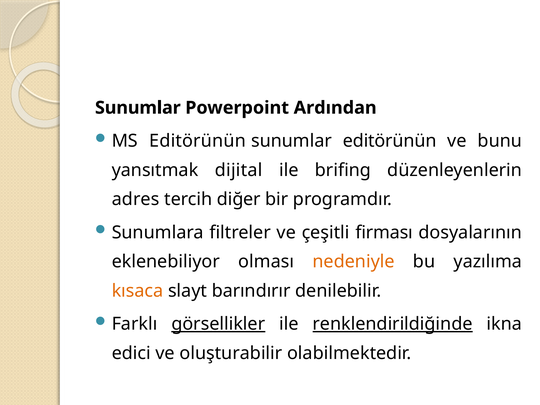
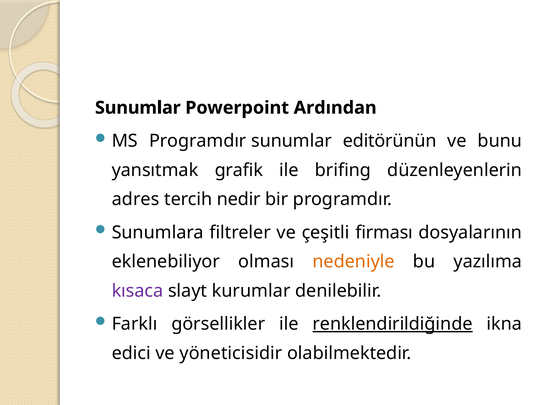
MS Editörünün: Editörünün -> Programdır (198, 141)
dijital: dijital -> grafik (239, 170)
diğer: diğer -> nedir (239, 199)
kısaca colour: orange -> purple (138, 291)
barındırır: barındırır -> kurumlar (251, 291)
görsellikler underline: present -> none (218, 324)
oluşturabilir: oluşturabilir -> yöneticisidir (231, 353)
